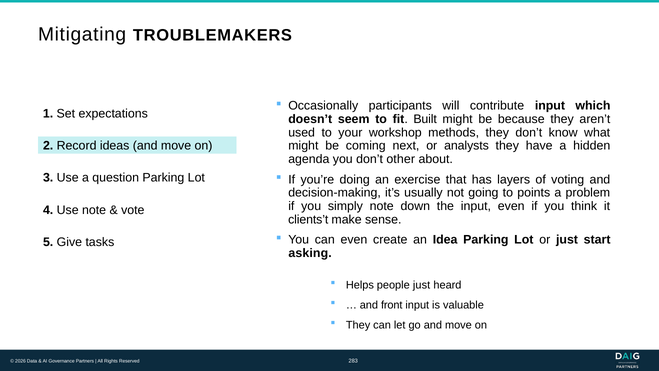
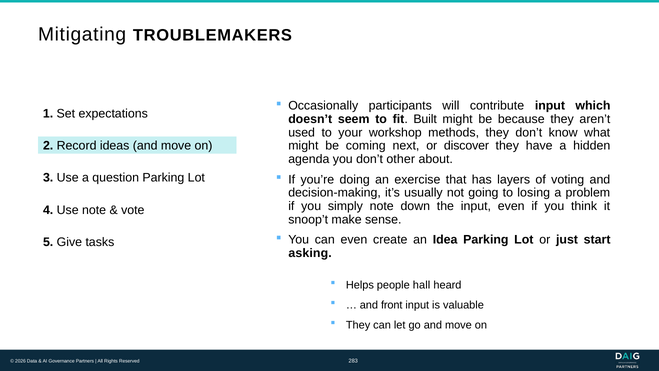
analysts: analysts -> discover (467, 146)
points: points -> losing (534, 193)
clients’t: clients’t -> snoop’t (308, 219)
people just: just -> hall (422, 285)
